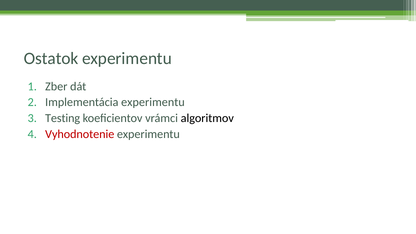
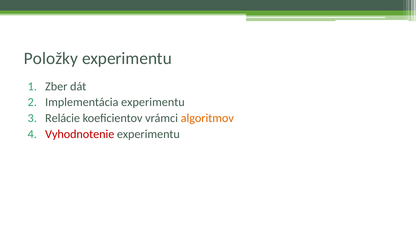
Ostatok: Ostatok -> Položky (51, 58)
Testing: Testing -> Relácie (63, 118)
algoritmov colour: black -> orange (207, 118)
